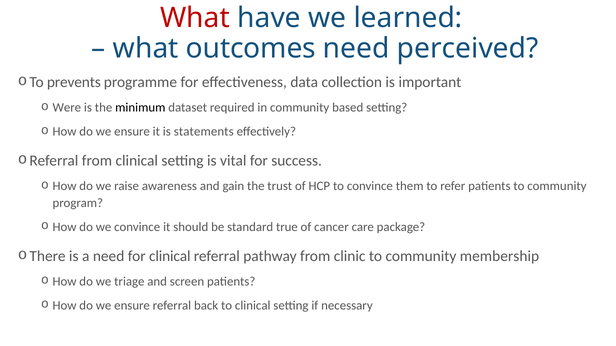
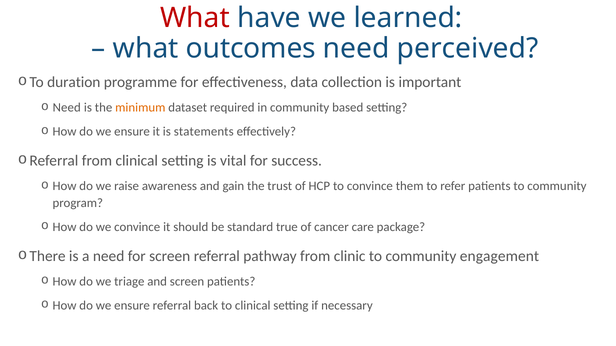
prevents: prevents -> duration (74, 82)
Were: Were -> Need (67, 108)
minimum colour: black -> orange (140, 108)
for clinical: clinical -> screen (170, 257)
membership: membership -> engagement (499, 257)
